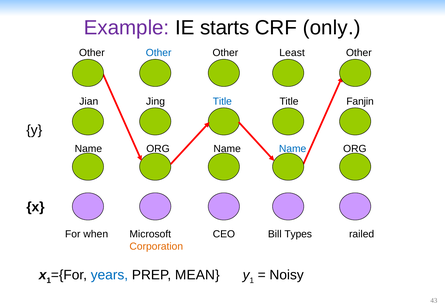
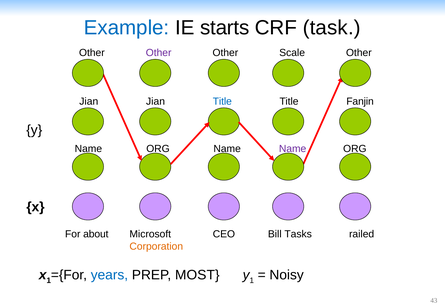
Example colour: purple -> blue (127, 28)
only: only -> task (332, 28)
Other colour: blue -> purple (159, 53)
Least: Least -> Scale (292, 53)
Jing: Jing -> Jian (156, 101)
Name colour: blue -> purple (293, 149)
when: when -> about (96, 234)
Types: Types -> Tasks (298, 234)
MEAN: MEAN -> MOST (197, 275)
